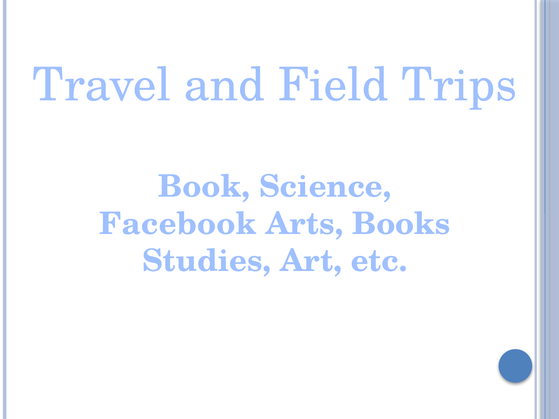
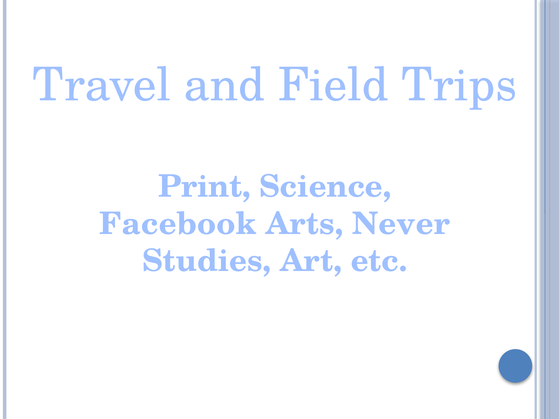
Book: Book -> Print (204, 187)
Books: Books -> Never (401, 224)
